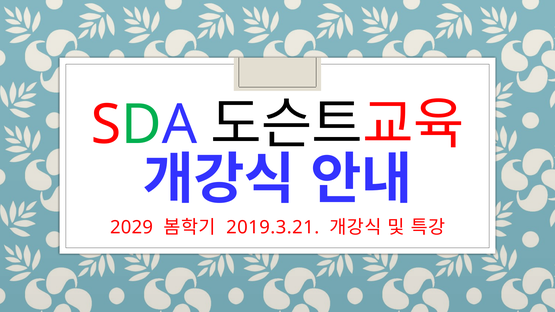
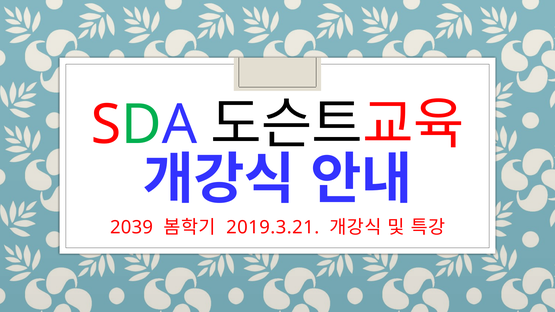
2029: 2029 -> 2039 (131, 228)
